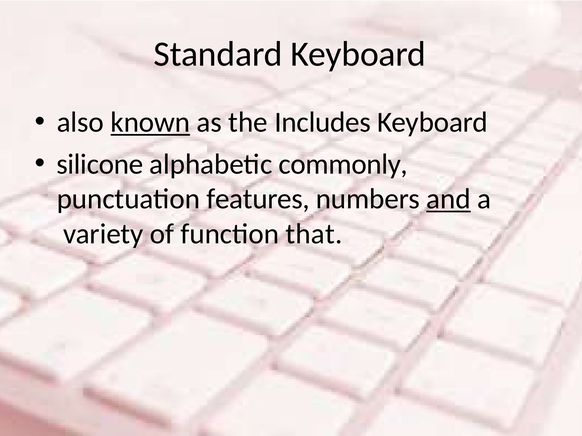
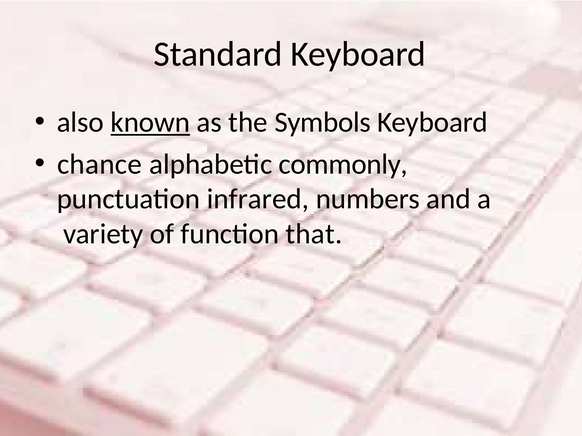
Includes: Includes -> Symbols (323, 122)
silicone: silicone -> chance (100, 164)
features: features -> infrared (258, 199)
and underline: present -> none (448, 199)
